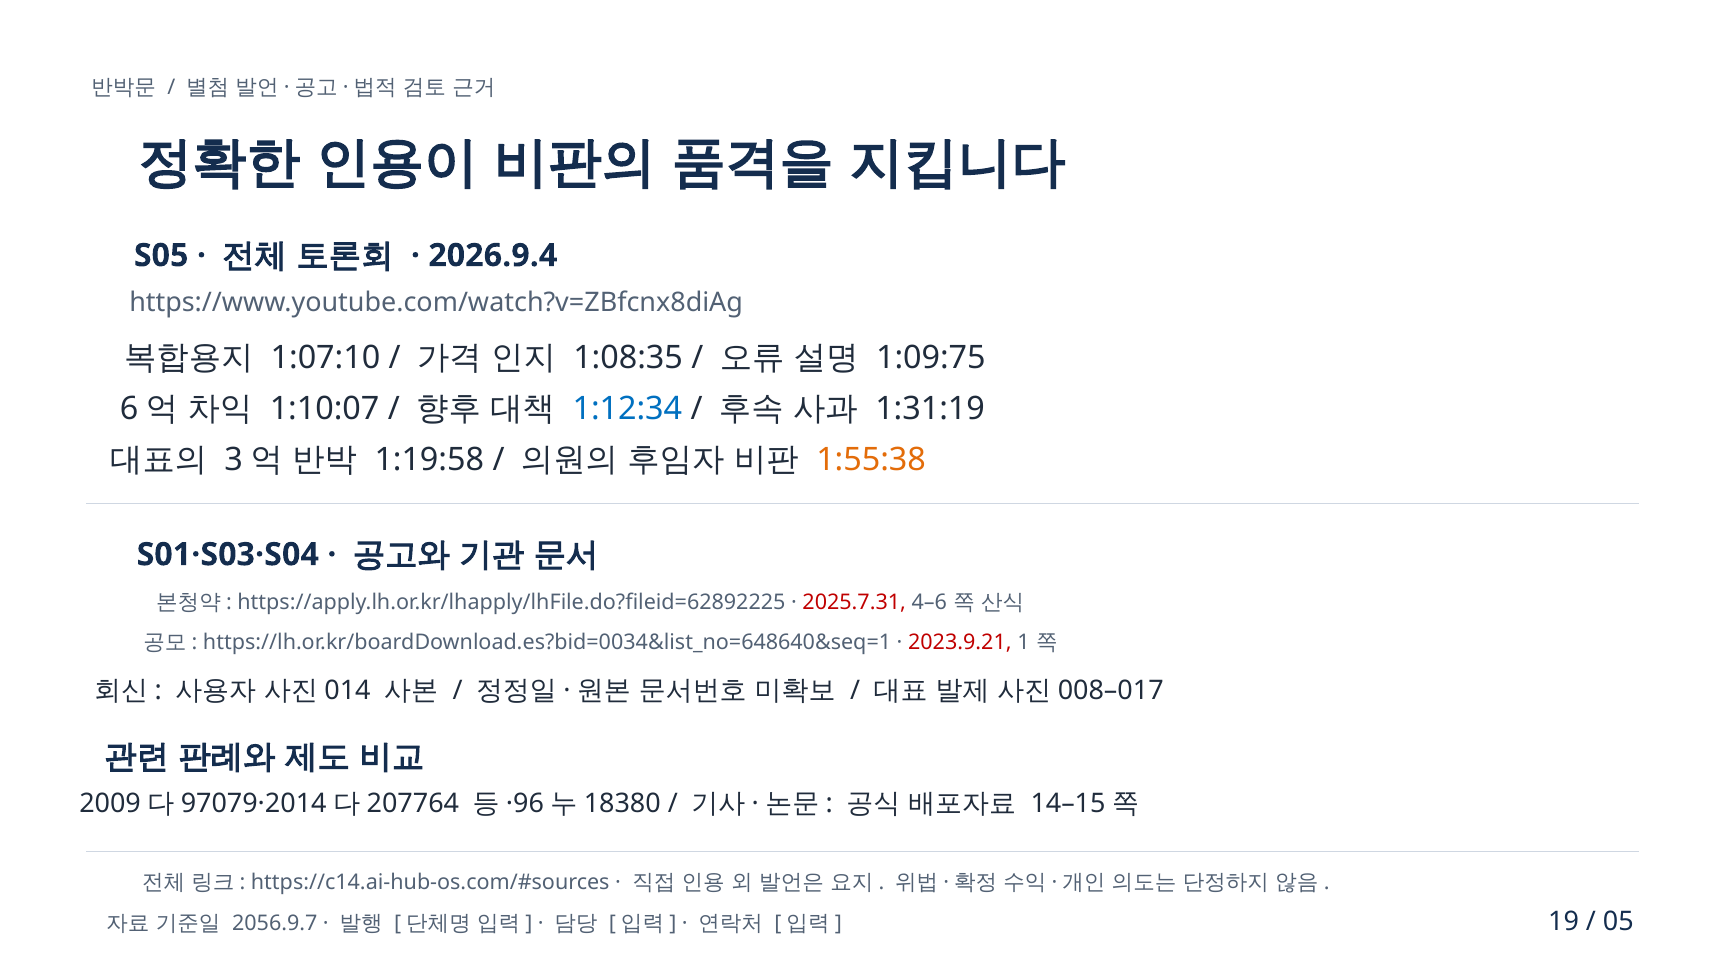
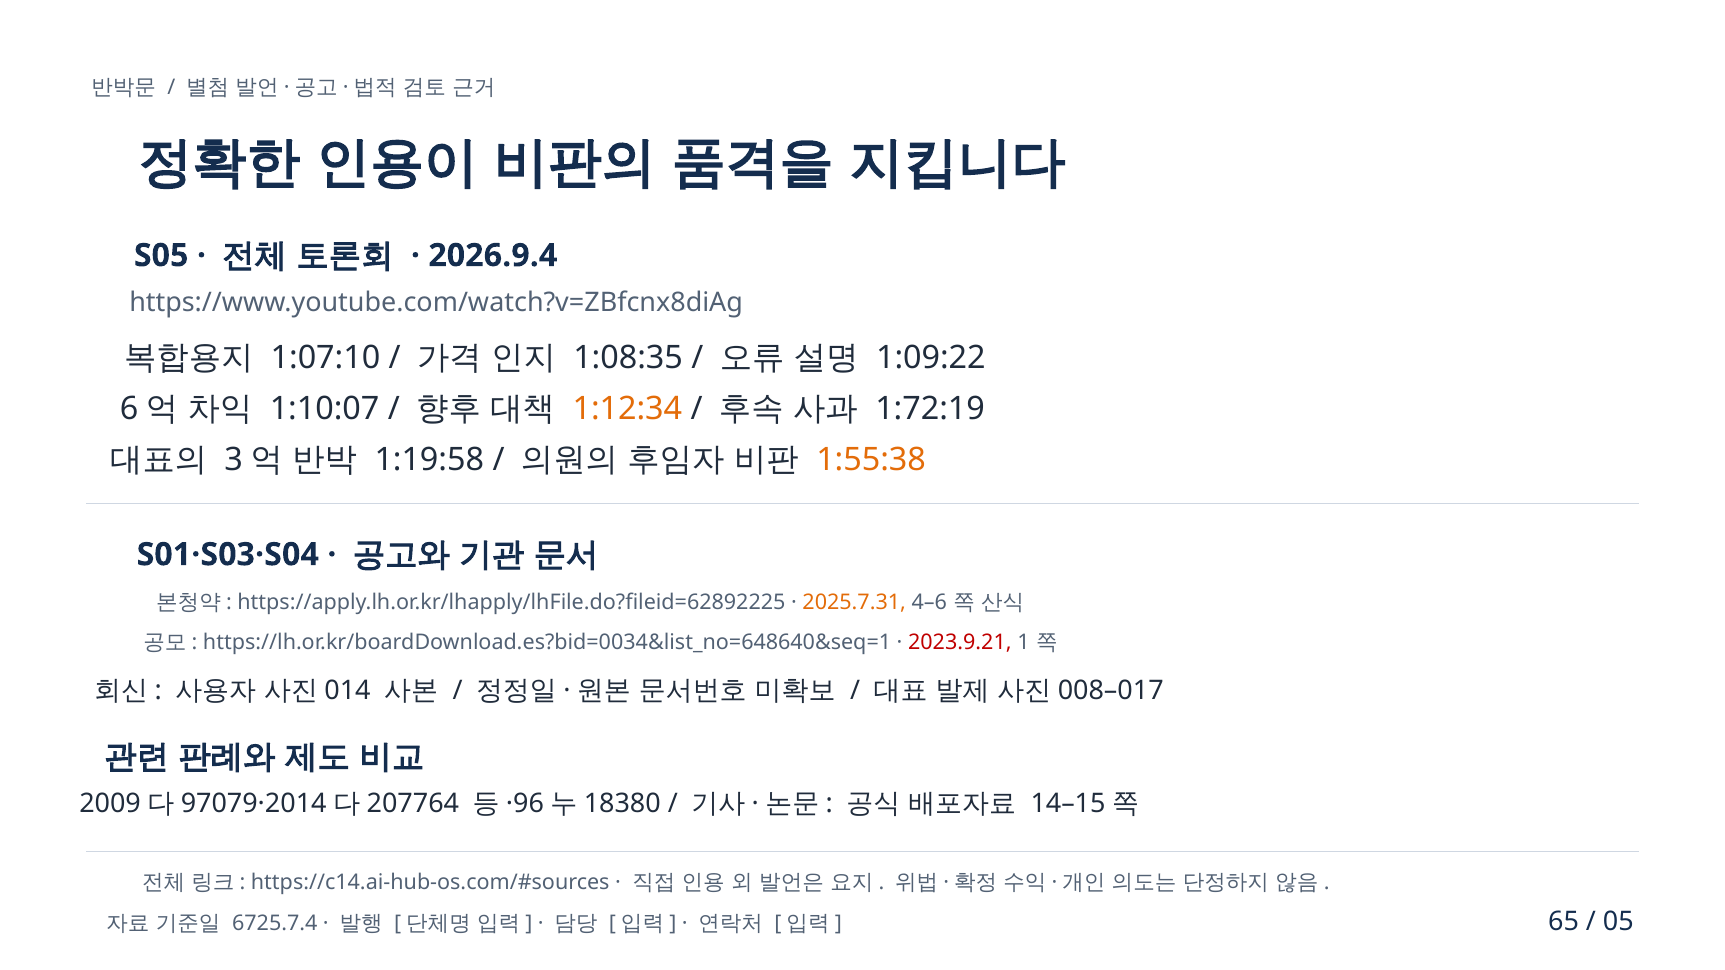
1:09:75: 1:09:75 -> 1:09:22 (931, 358)
1:12:34 colour: blue -> orange (627, 409)
1:31:19: 1:31:19 -> 1:72:19 (930, 409)
2025.7.31 colour: red -> orange (854, 602)
2056.9.7: 2056.9.7 -> 6725.7.4 (275, 923)
19: 19 -> 65 (1564, 922)
